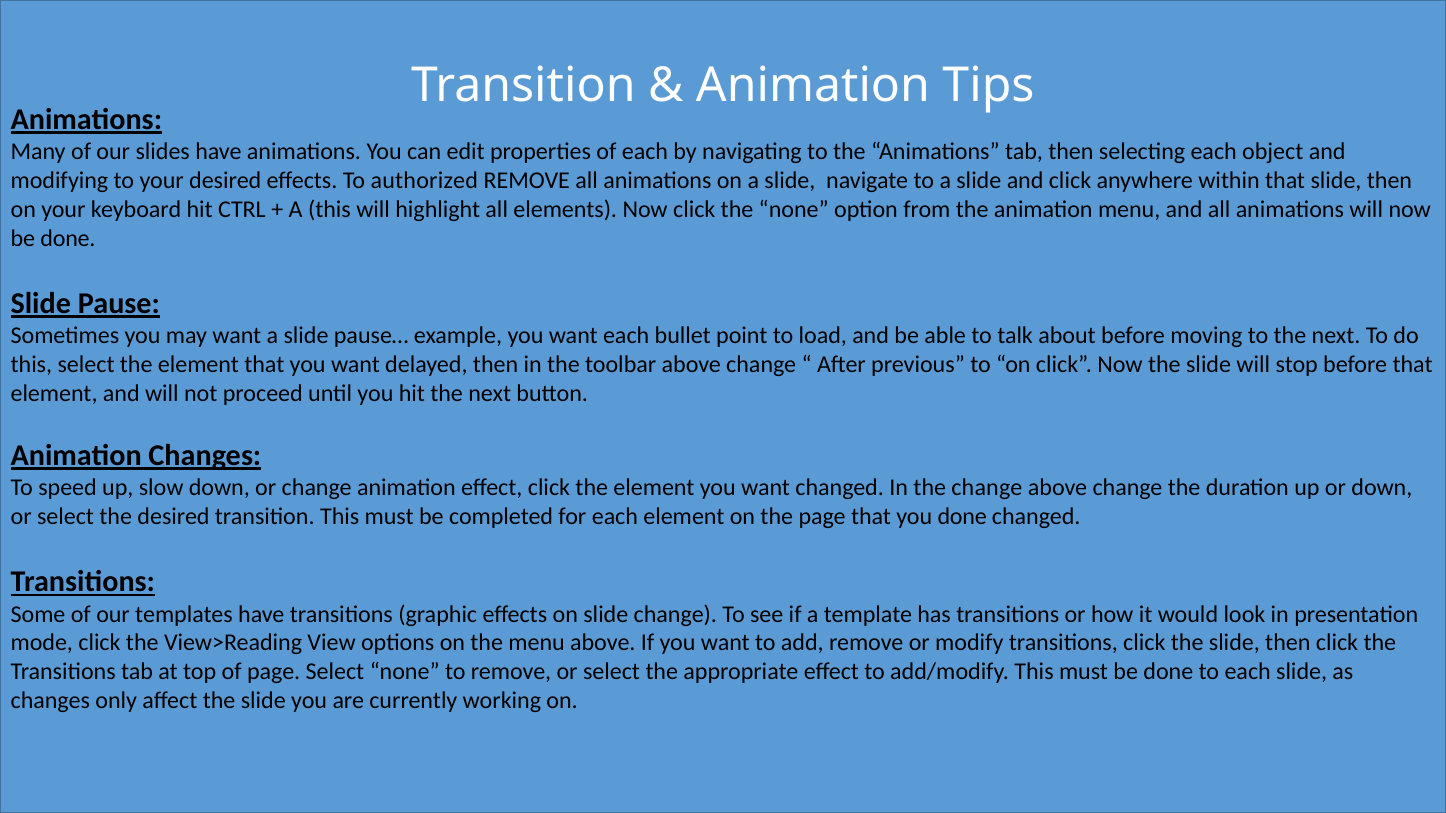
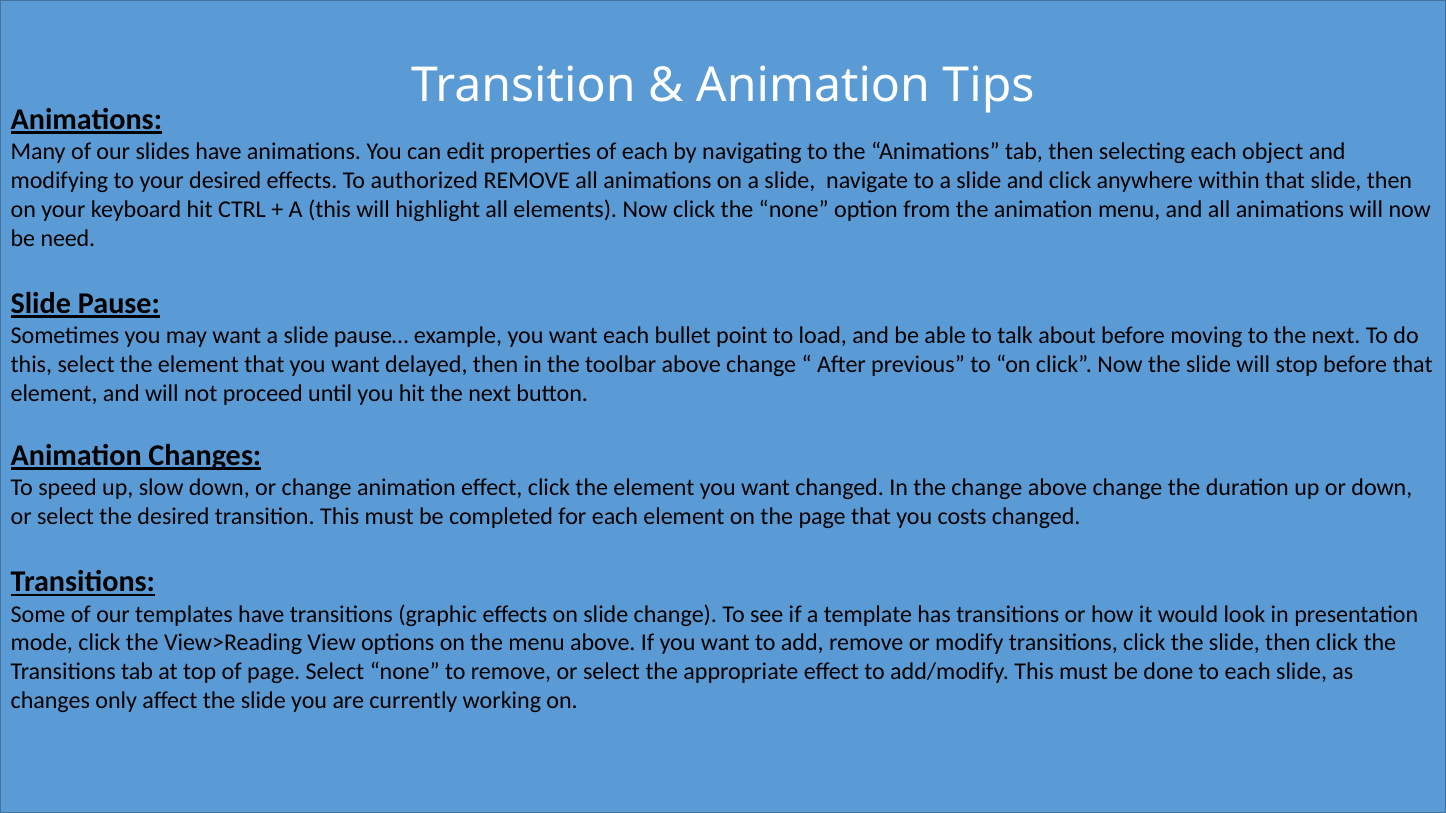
done: done -> need (68, 238)
you done: done -> costs (962, 517)
